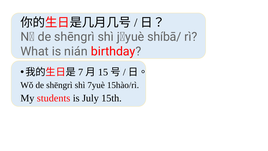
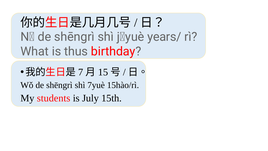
shíbā/: shíbā/ -> years/ (164, 37)
nián: nián -> thus (76, 51)
